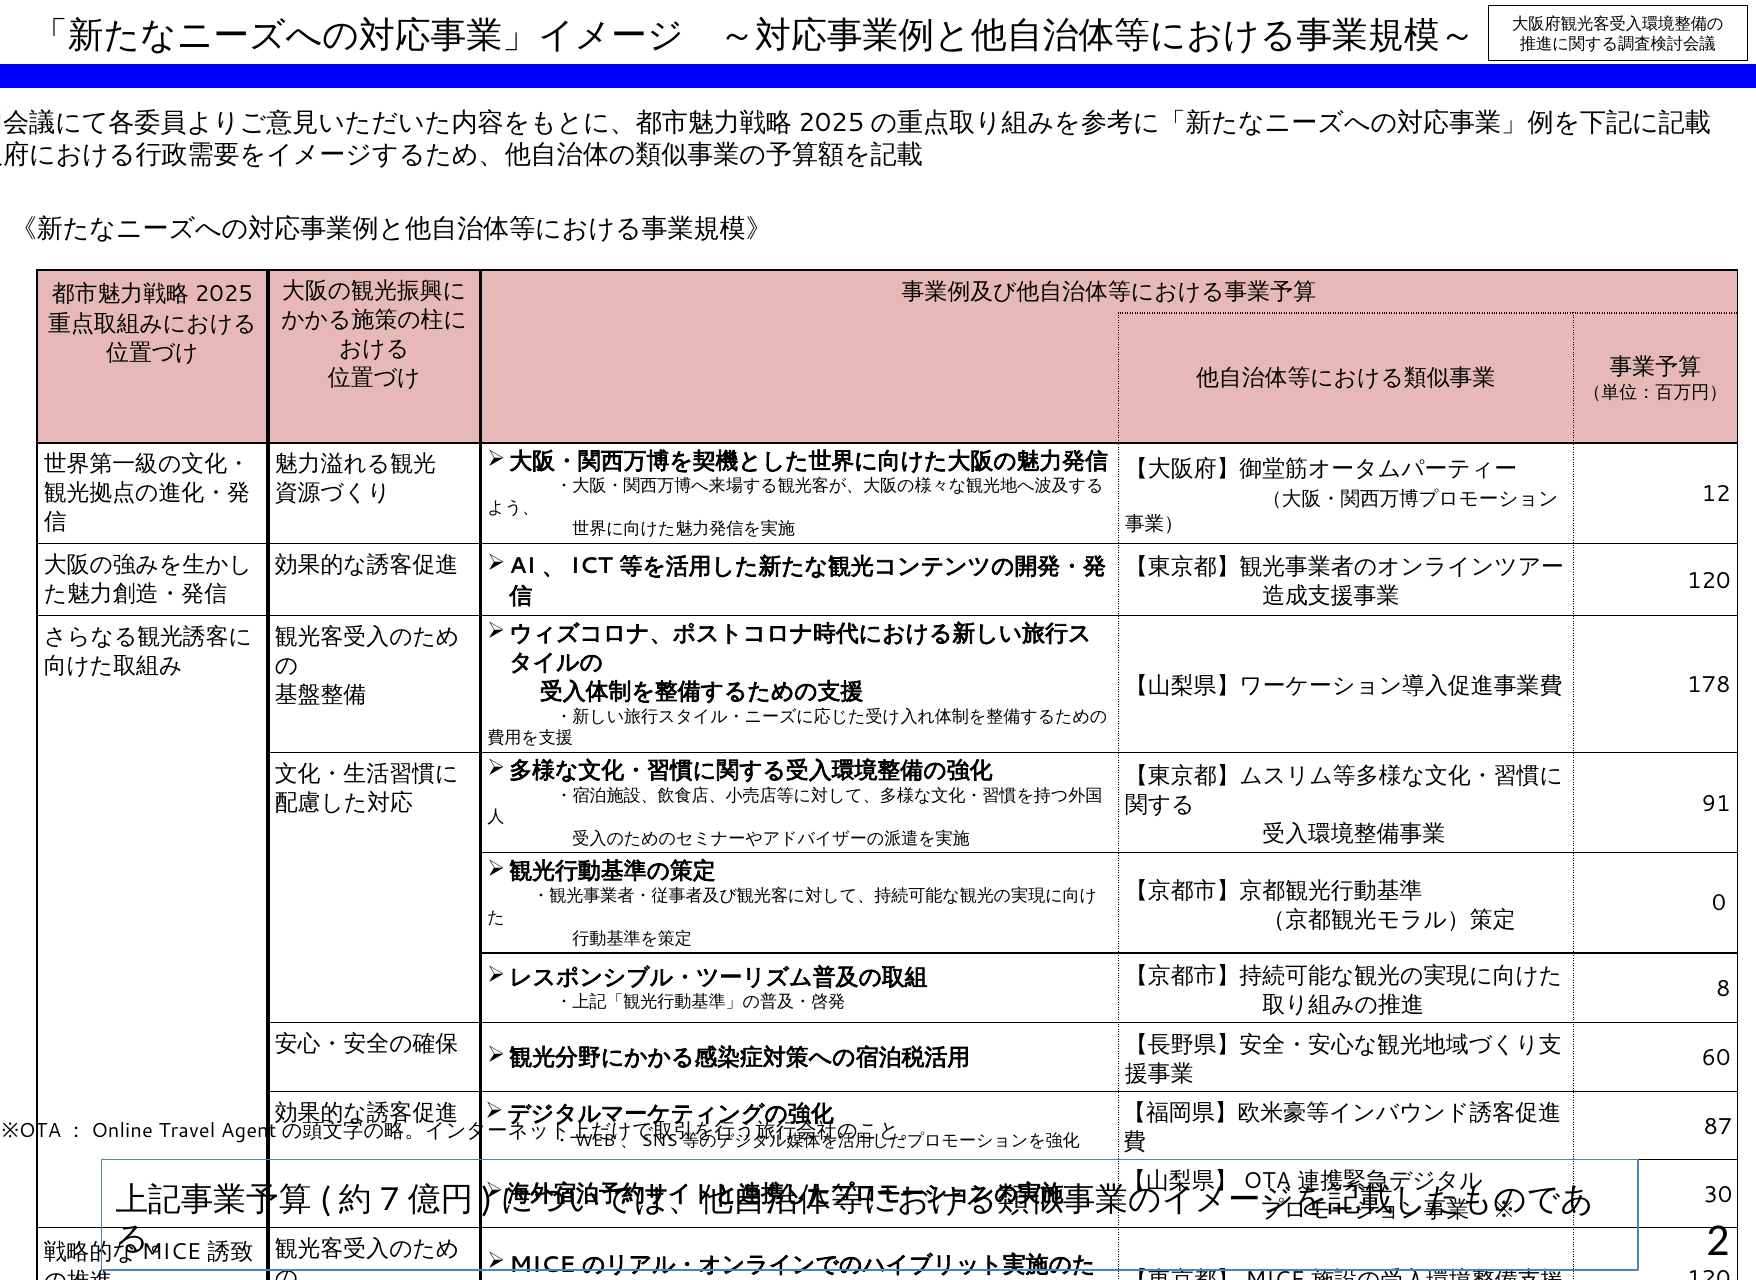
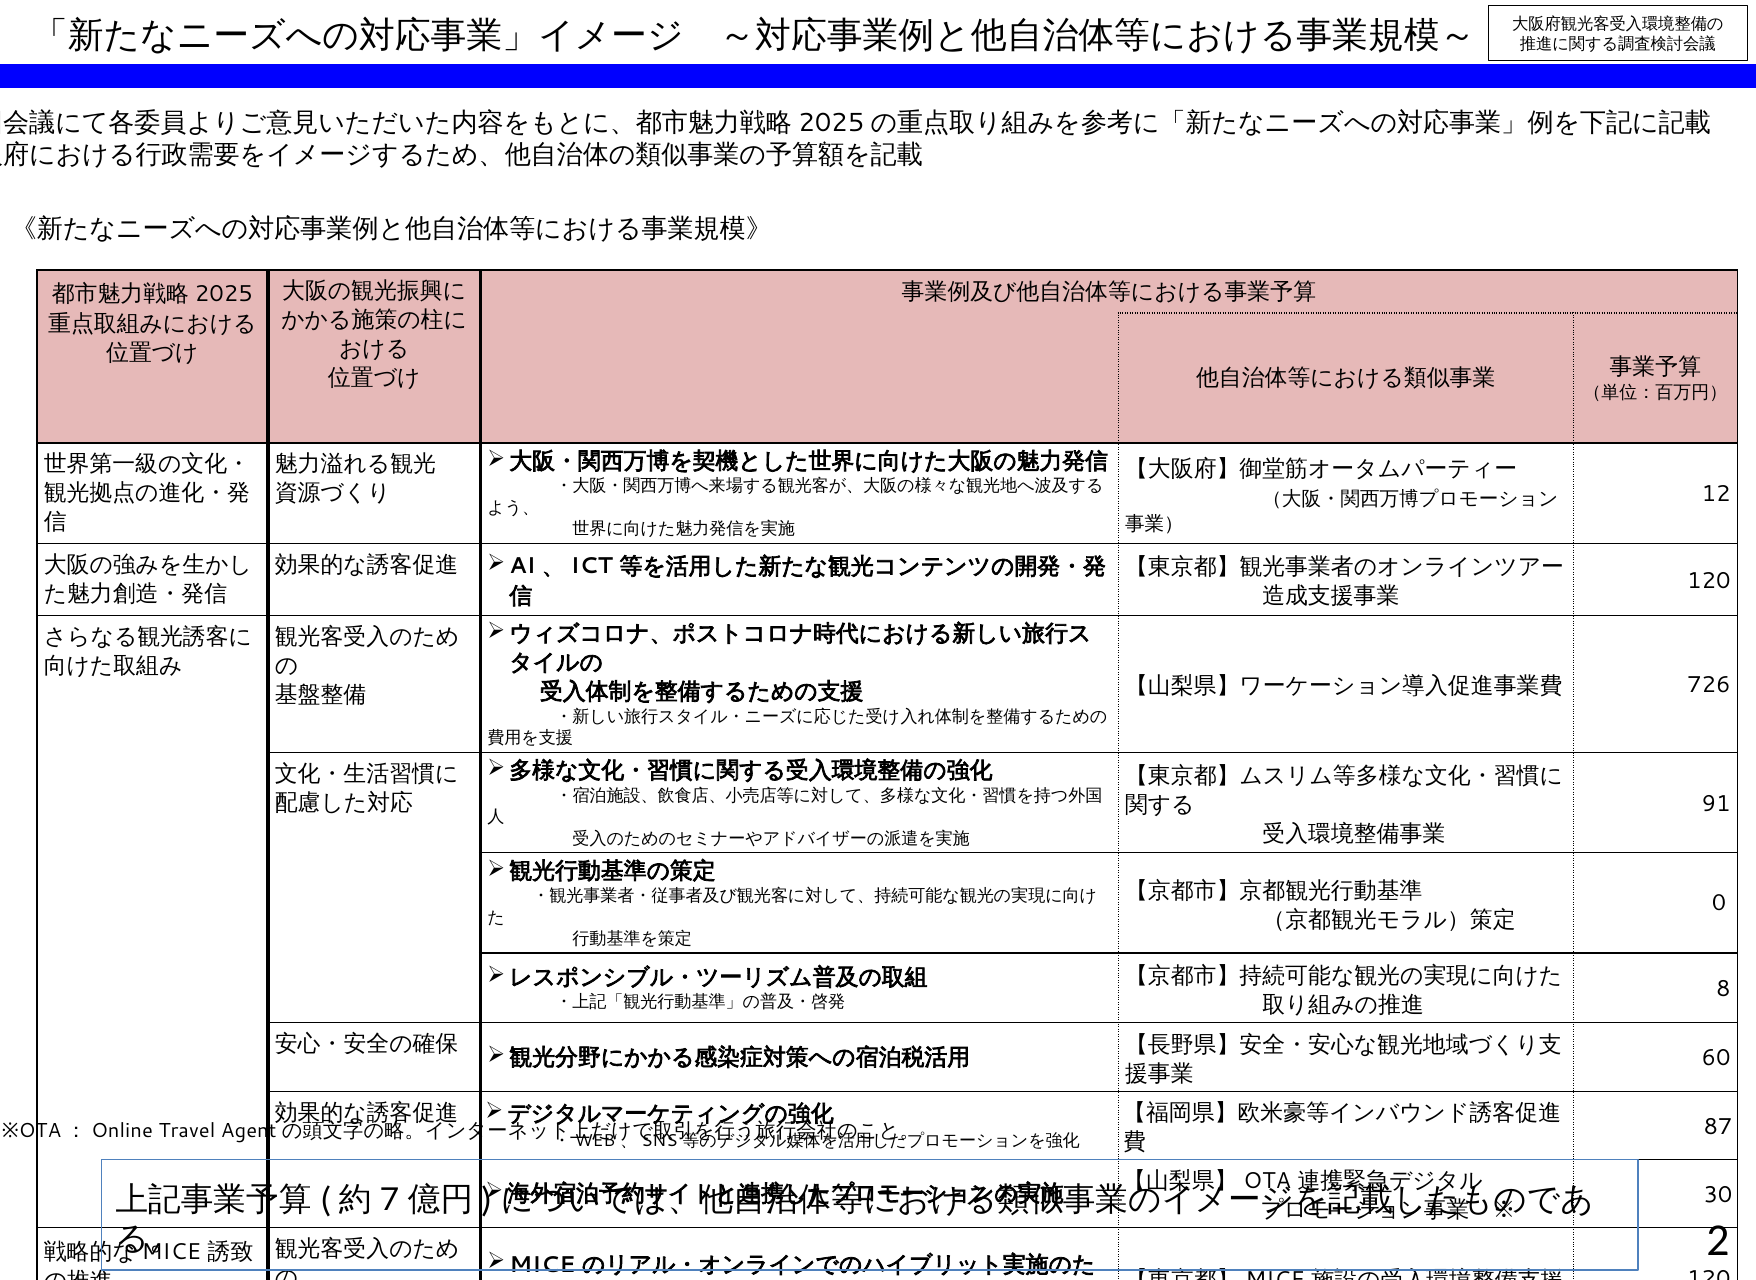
178: 178 -> 726 (1709, 685)
